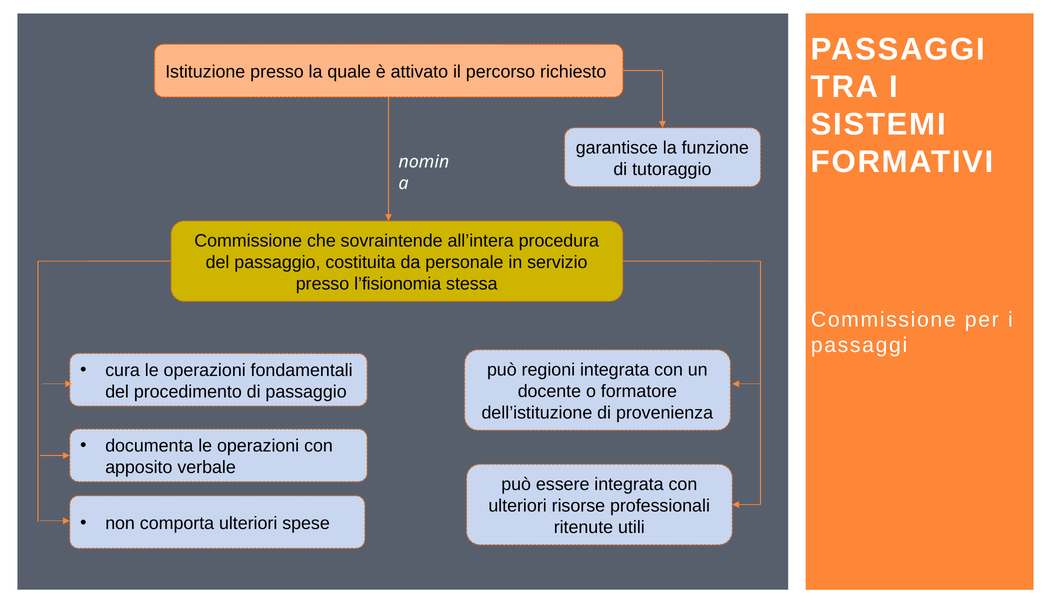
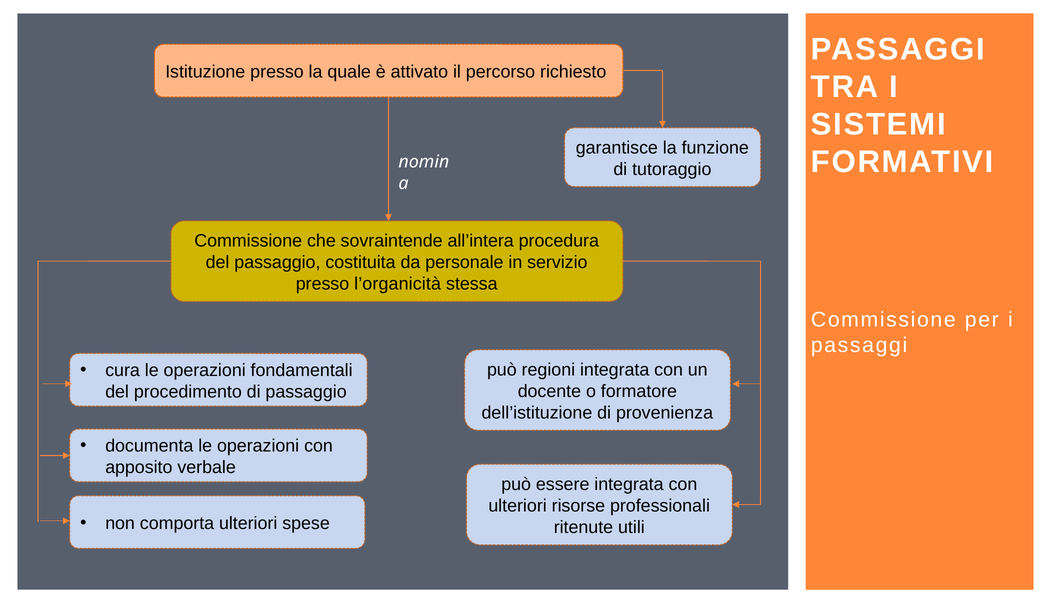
l’fisionomia: l’fisionomia -> l’organicità (398, 284)
